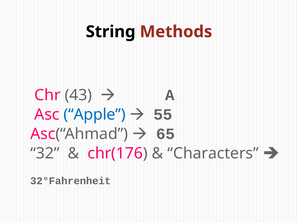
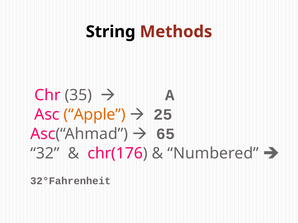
43: 43 -> 35 (78, 95)
Apple colour: blue -> orange (95, 115)
55: 55 -> 25 (163, 115)
Characters: Characters -> Numbered (213, 154)
